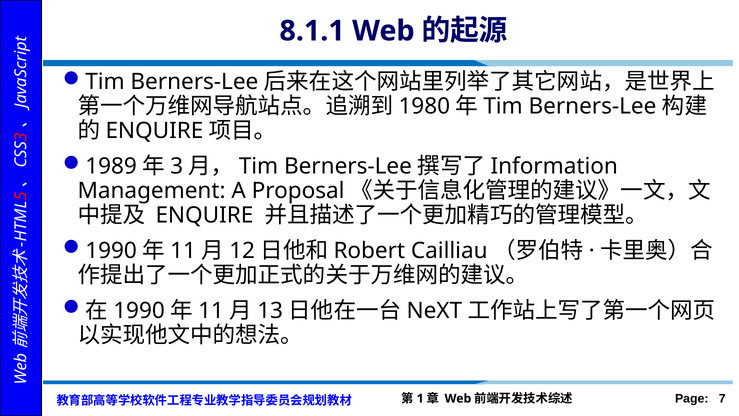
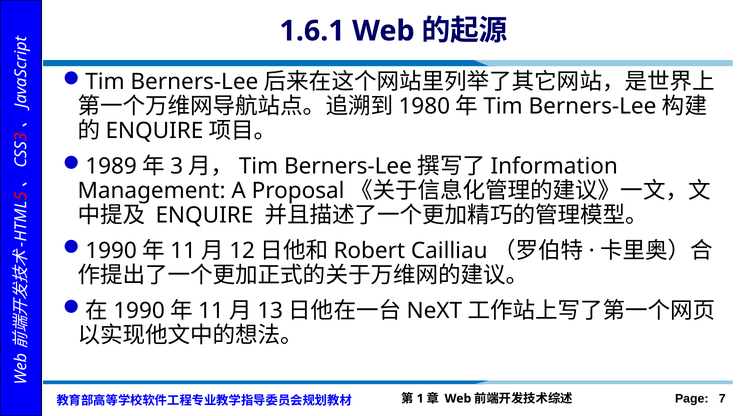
8.1.1: 8.1.1 -> 1.6.1 (312, 31)
